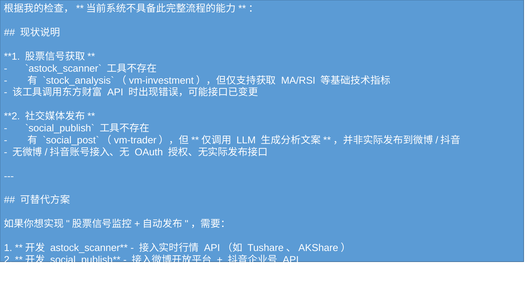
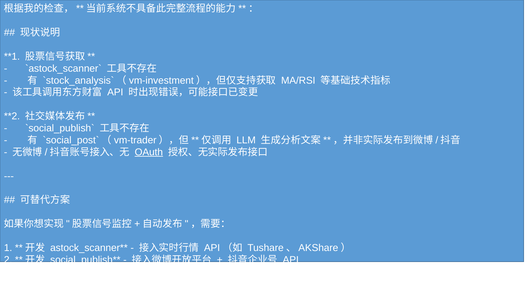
OAuth underline: none -> present (149, 152)
